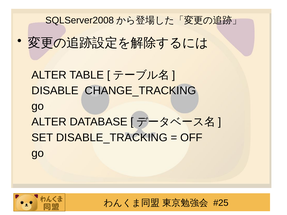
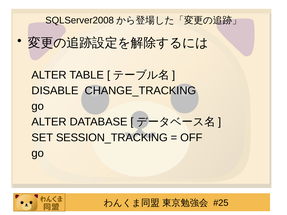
DISABLE_TRACKING: DISABLE_TRACKING -> SESSION_TRACKING (112, 138)
